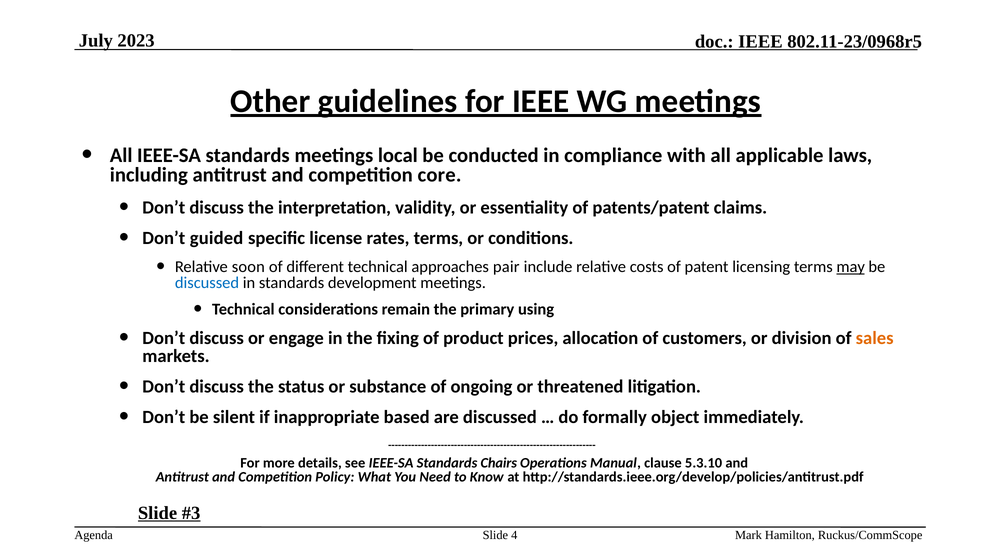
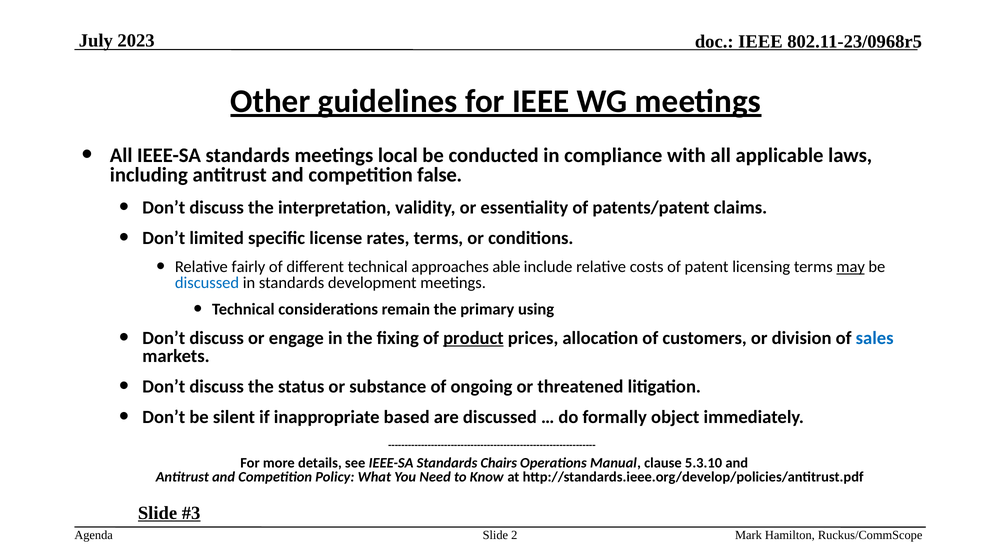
core: core -> false (440, 175)
guided: guided -> limited (217, 238)
soon: soon -> fairly (248, 267)
pair: pair -> able (506, 267)
product underline: none -> present (473, 338)
sales colour: orange -> blue (875, 338)
4: 4 -> 2 (514, 535)
